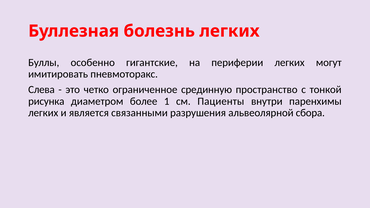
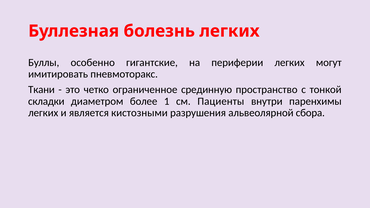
Слева: Слева -> Ткани (41, 90)
рисунка: рисунка -> складки (46, 101)
связанными: связанными -> кистозными (139, 113)
